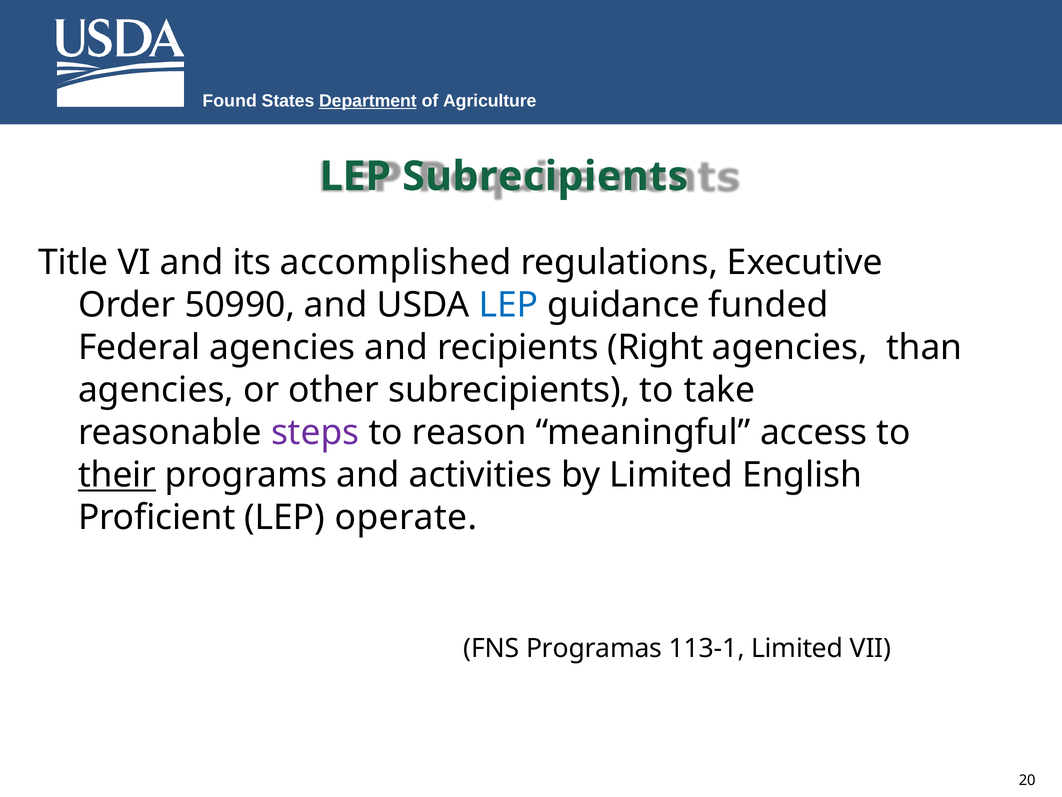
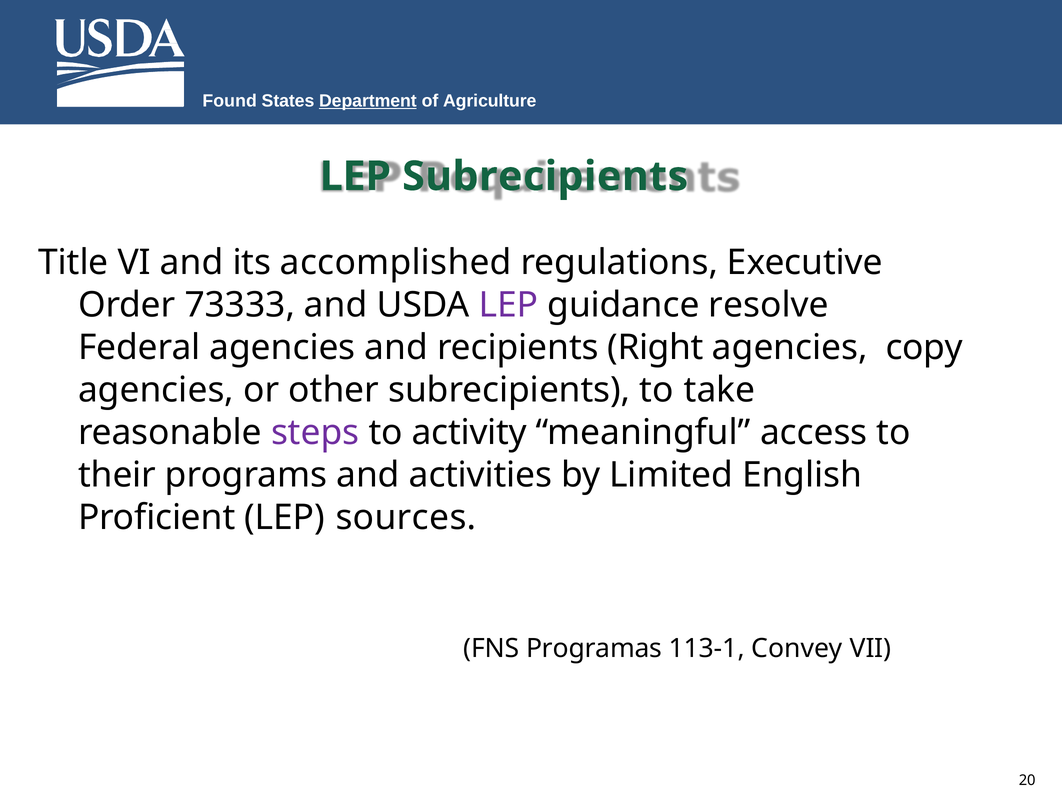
50990: 50990 -> 73333 (240, 305)
LEP colour: blue -> purple (509, 305)
funded: funded -> resolve (769, 305)
than: than -> copy (924, 348)
reason: reason -> activity (469, 432)
their underline: present -> none (117, 475)
operate: operate -> sources (406, 517)
113-1 Limited: Limited -> Convey (797, 648)
